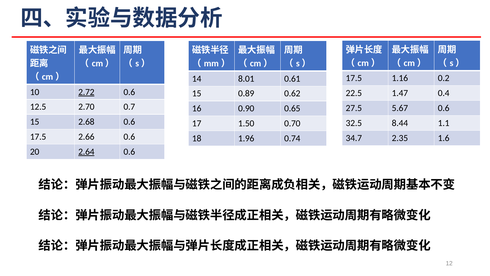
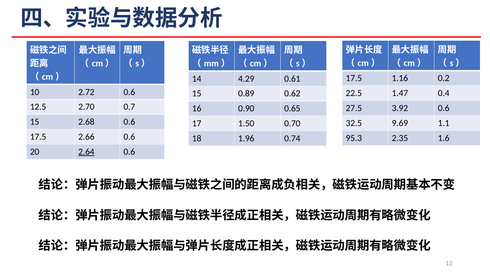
8.01: 8.01 -> 4.29 (246, 79)
2.72 underline: present -> none (86, 92)
5.67: 5.67 -> 3.92 (400, 108)
8.44: 8.44 -> 9.69 (400, 123)
34.7: 34.7 -> 95.3 (354, 138)
